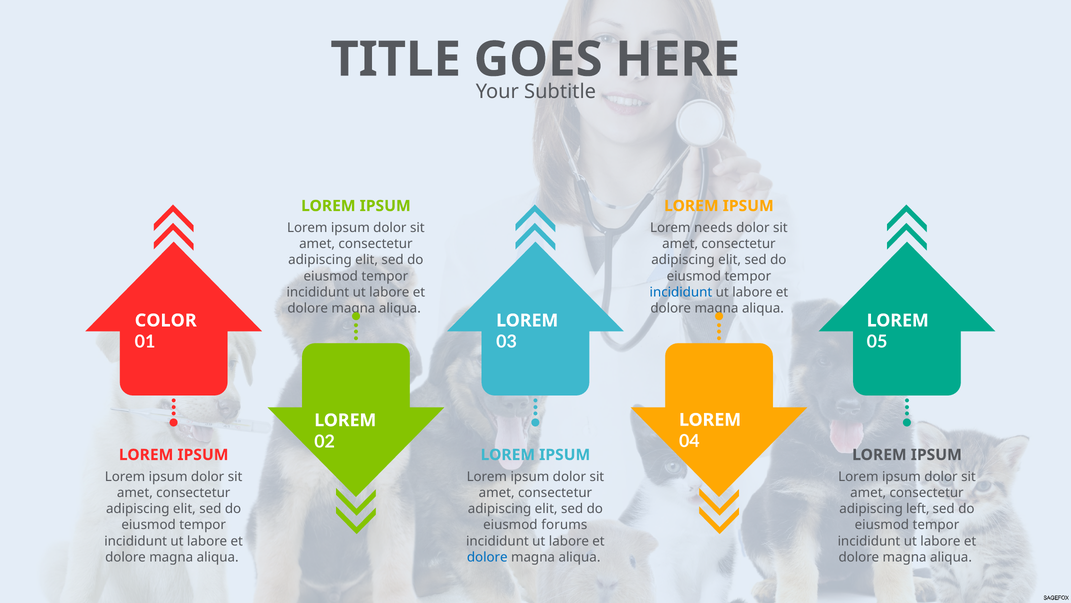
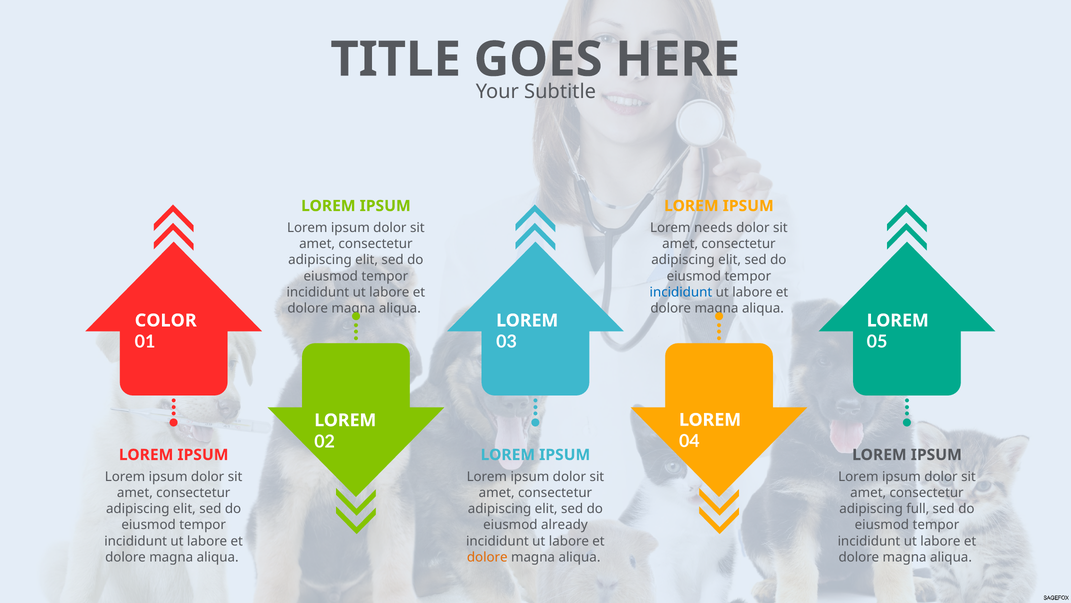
left: left -> full (918, 508)
forums: forums -> already (564, 525)
dolore colour: blue -> orange (487, 557)
